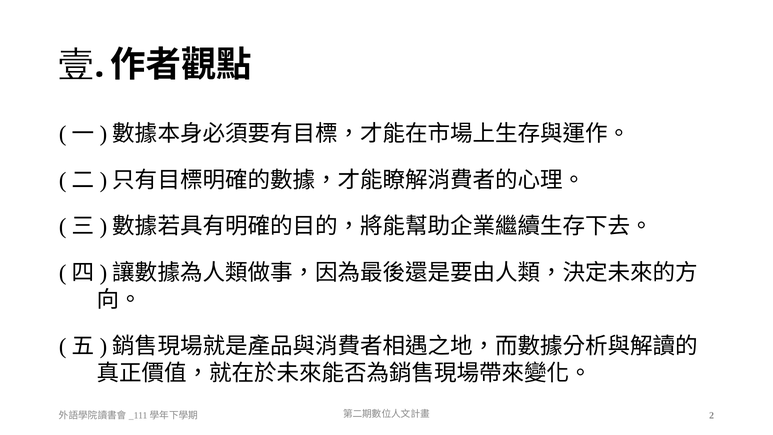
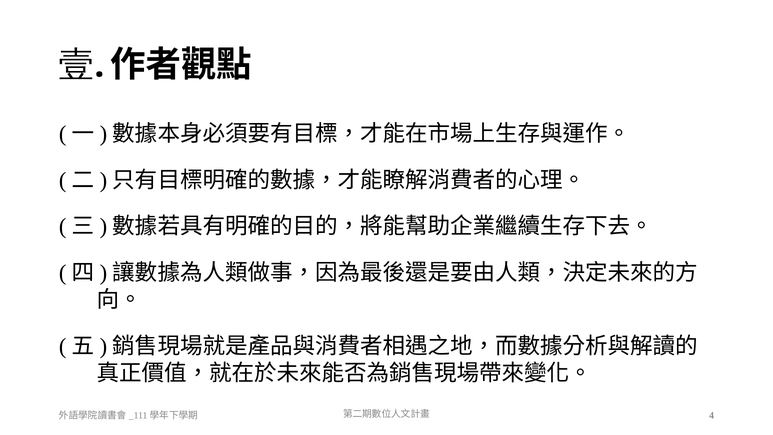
2: 2 -> 4 (712, 415)
